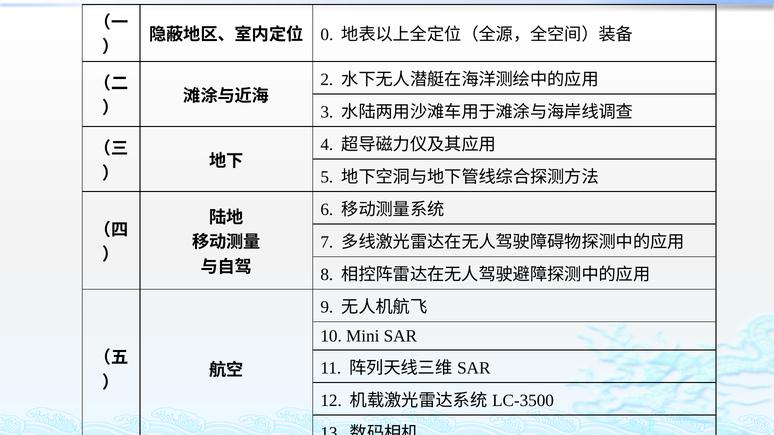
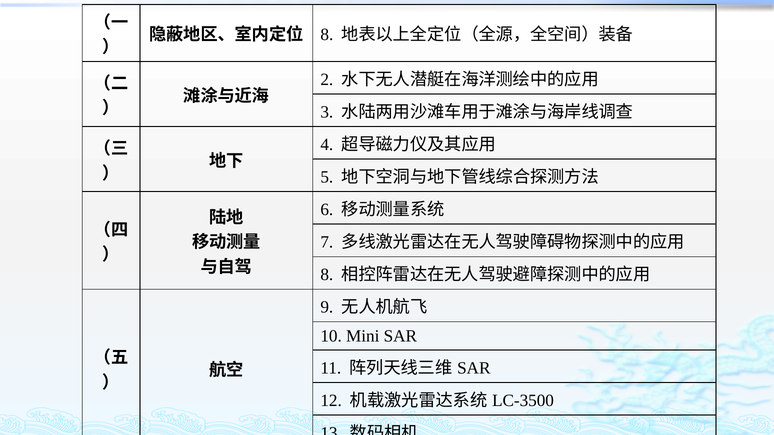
0: 0 -> 8 (327, 35)
